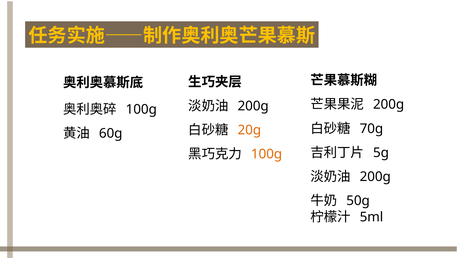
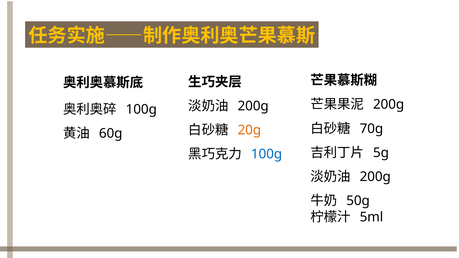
100g colour: orange -> blue (267, 154)
